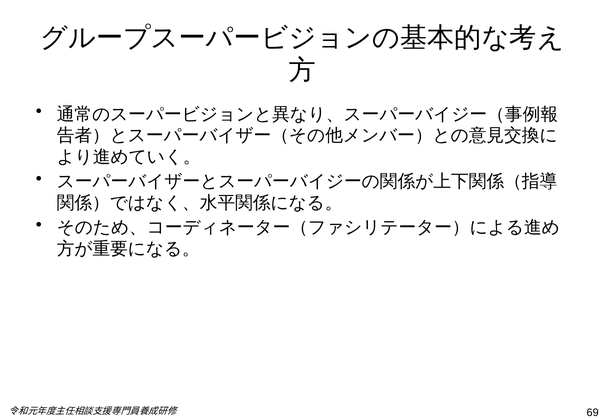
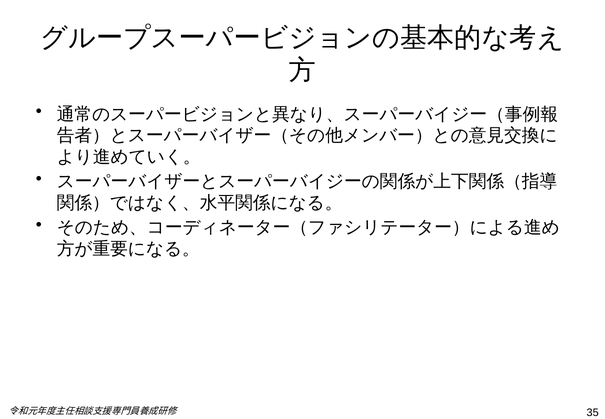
69: 69 -> 35 (593, 413)
